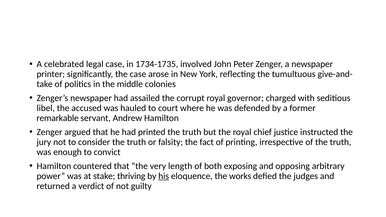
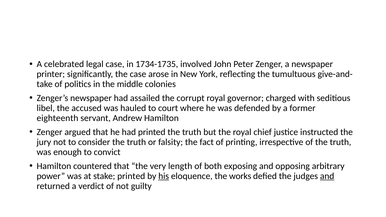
remarkable: remarkable -> eighteenth (57, 118)
stake thriving: thriving -> printed (131, 176)
and underline: none -> present (327, 176)
